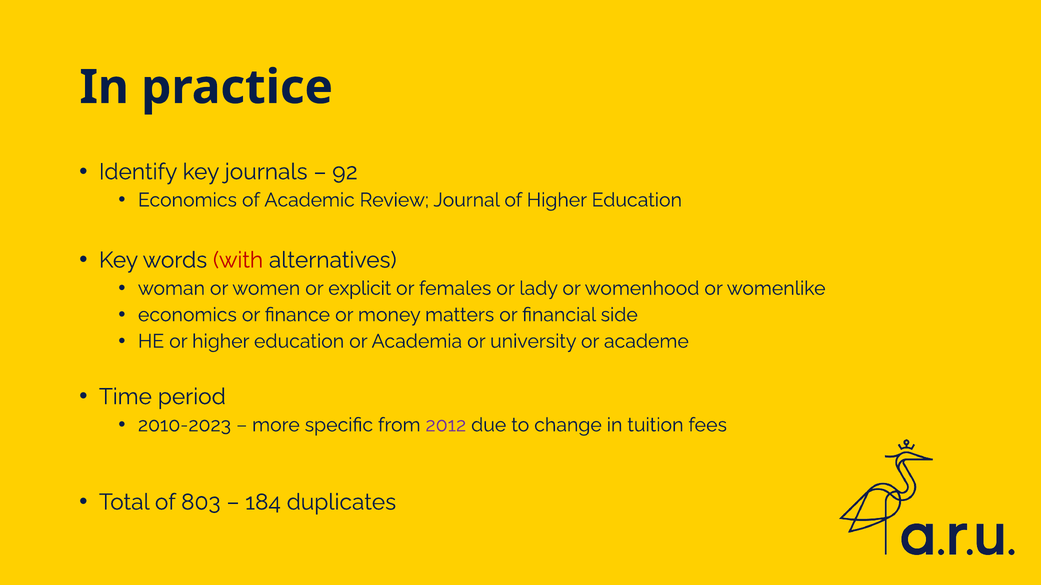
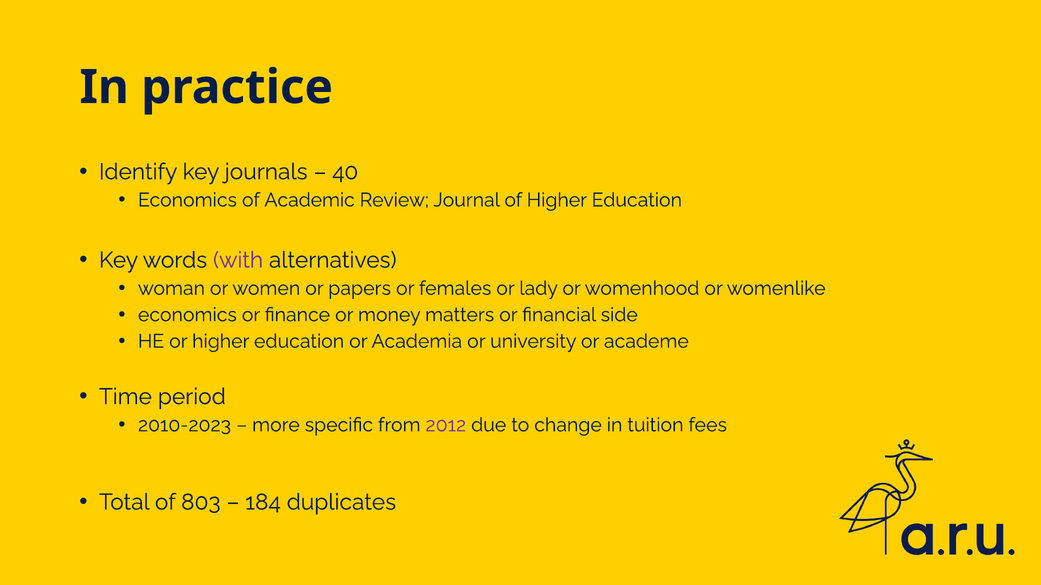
92: 92 -> 40 (345, 172)
with colour: red -> purple (238, 260)
explicit: explicit -> papers (360, 289)
